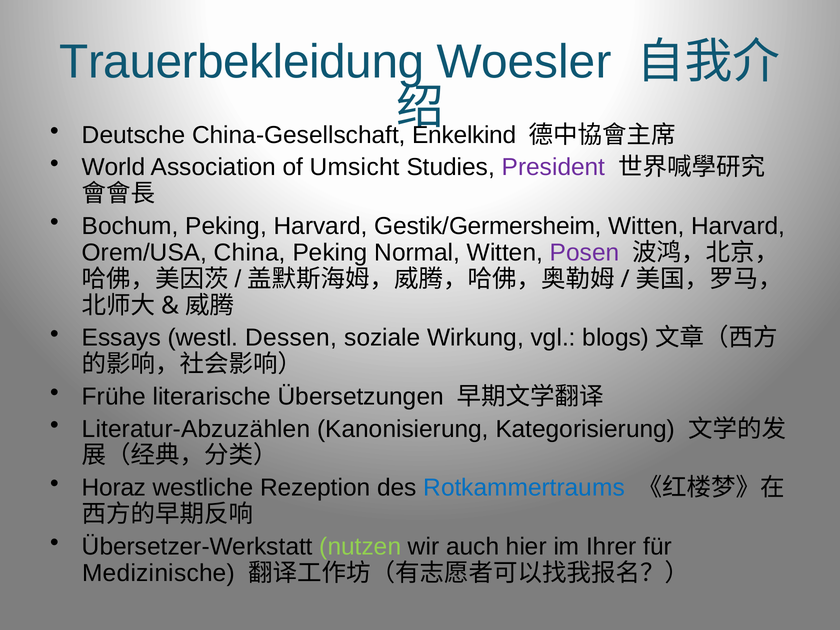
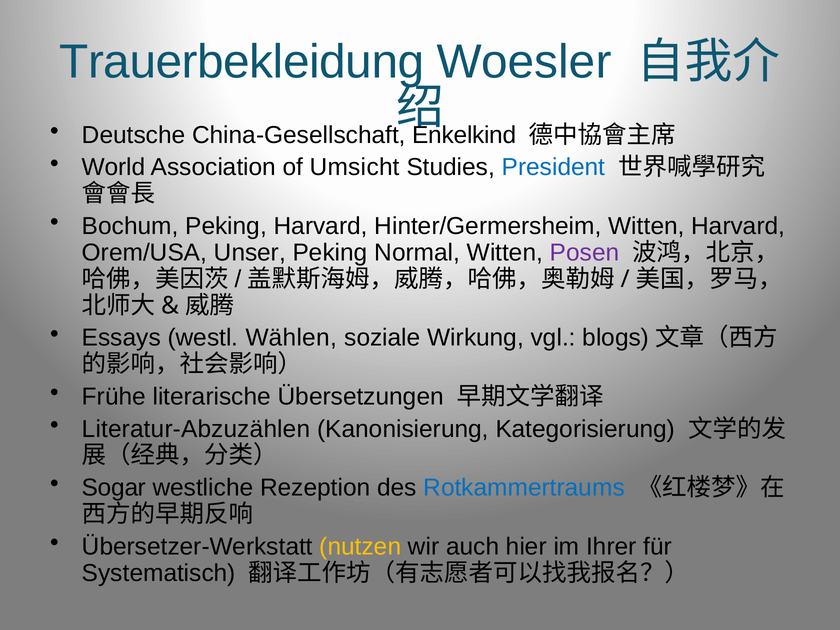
President colour: purple -> blue (554, 167)
Gestik/Germersheim: Gestik/Germersheim -> Hinter/Germersheim (488, 226)
China: China -> Unser (250, 253)
Dessen: Dessen -> Wählen (291, 338)
Horaz: Horaz -> Sogar (114, 488)
nutzen colour: light green -> yellow (360, 547)
Medizinische: Medizinische -> Systematisch (159, 573)
